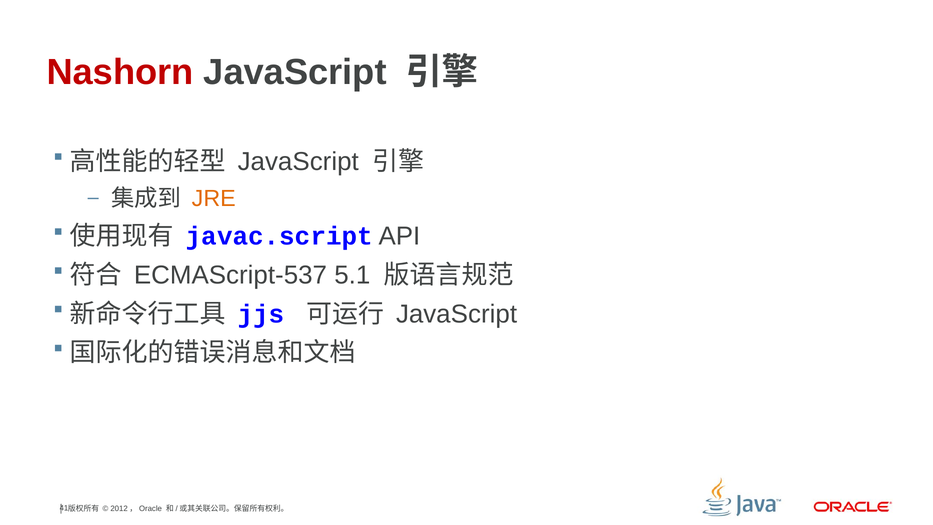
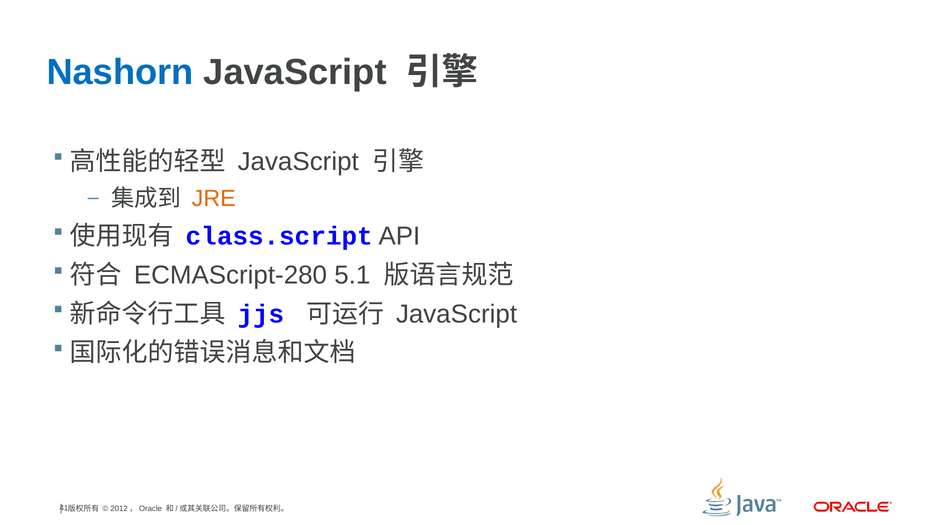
Nashorn colour: red -> blue (120, 72)
javac.script: javac.script -> class.script (279, 236)
ECMAScript-537: ECMAScript-537 -> ECMAScript-280 (230, 275)
